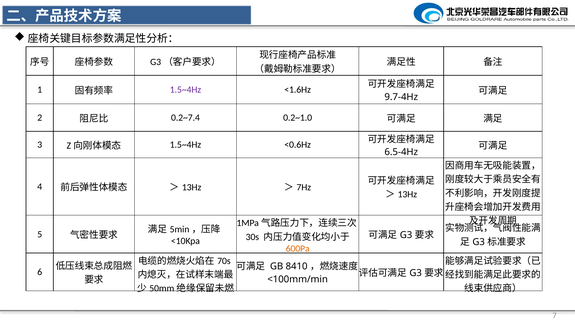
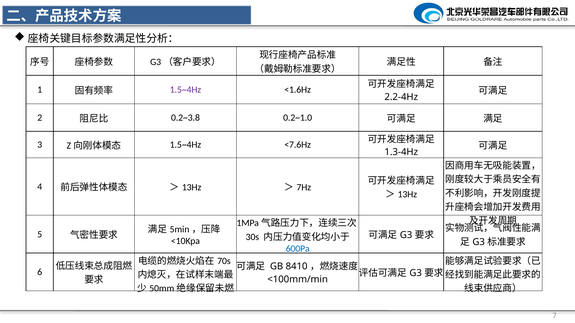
9.7-4Hz: 9.7-4Hz -> 2.2-4Hz (401, 97)
0.2~7.4: 0.2~7.4 -> 0.2~3.8 (185, 118)
<0.6Hz: <0.6Hz -> <7.6Hz (298, 145)
6.5-4Hz: 6.5-4Hz -> 1.3-4Hz (401, 152)
600Pa colour: orange -> blue (298, 249)
